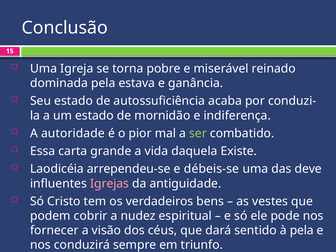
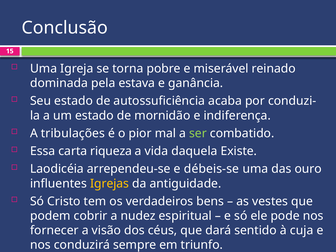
autoridade: autoridade -> tribulações (73, 133)
grande: grande -> riqueza (111, 151)
deve: deve -> ouro (308, 169)
Igrejas colour: pink -> yellow (110, 184)
à pela: pela -> cuja (302, 230)
